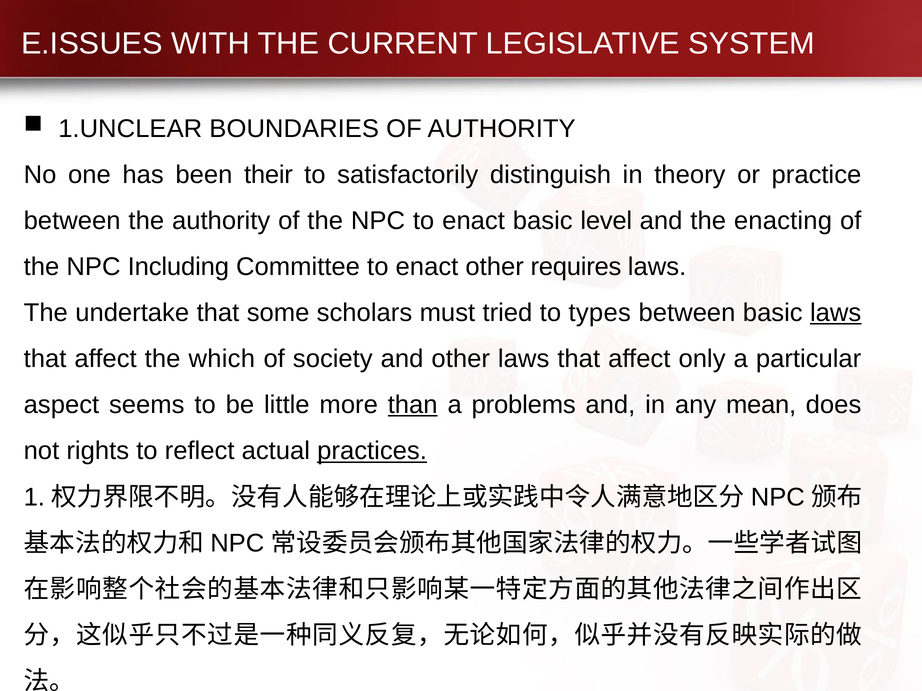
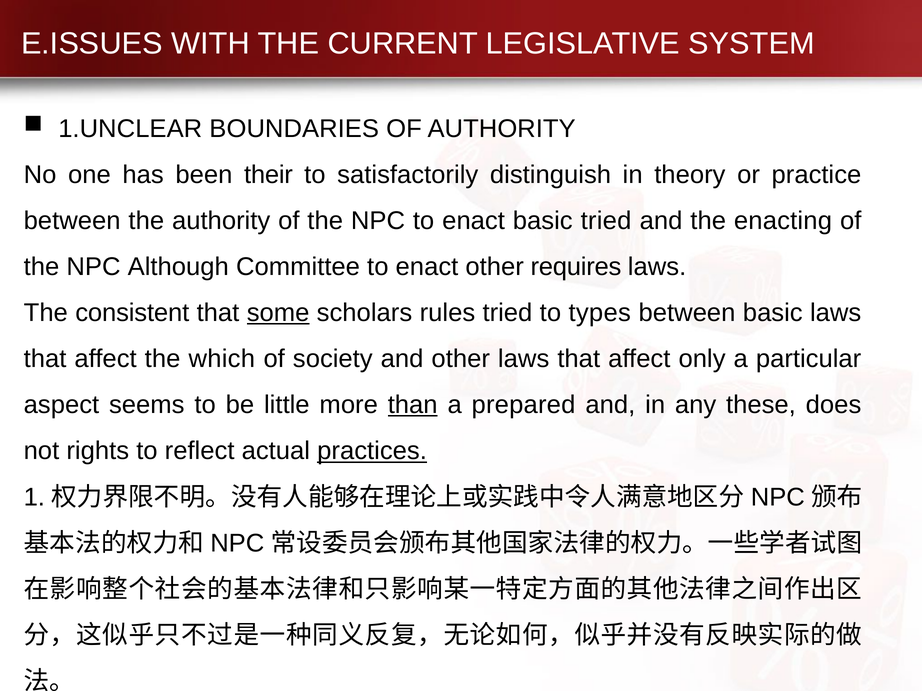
basic level: level -> tried (606, 221)
Including: Including -> Although (178, 267)
undertake: undertake -> consistent (132, 313)
some underline: none -> present (278, 313)
must: must -> rules (447, 313)
laws underline: present -> none (836, 313)
problems: problems -> prepared (523, 405)
mean: mean -> these (761, 405)
